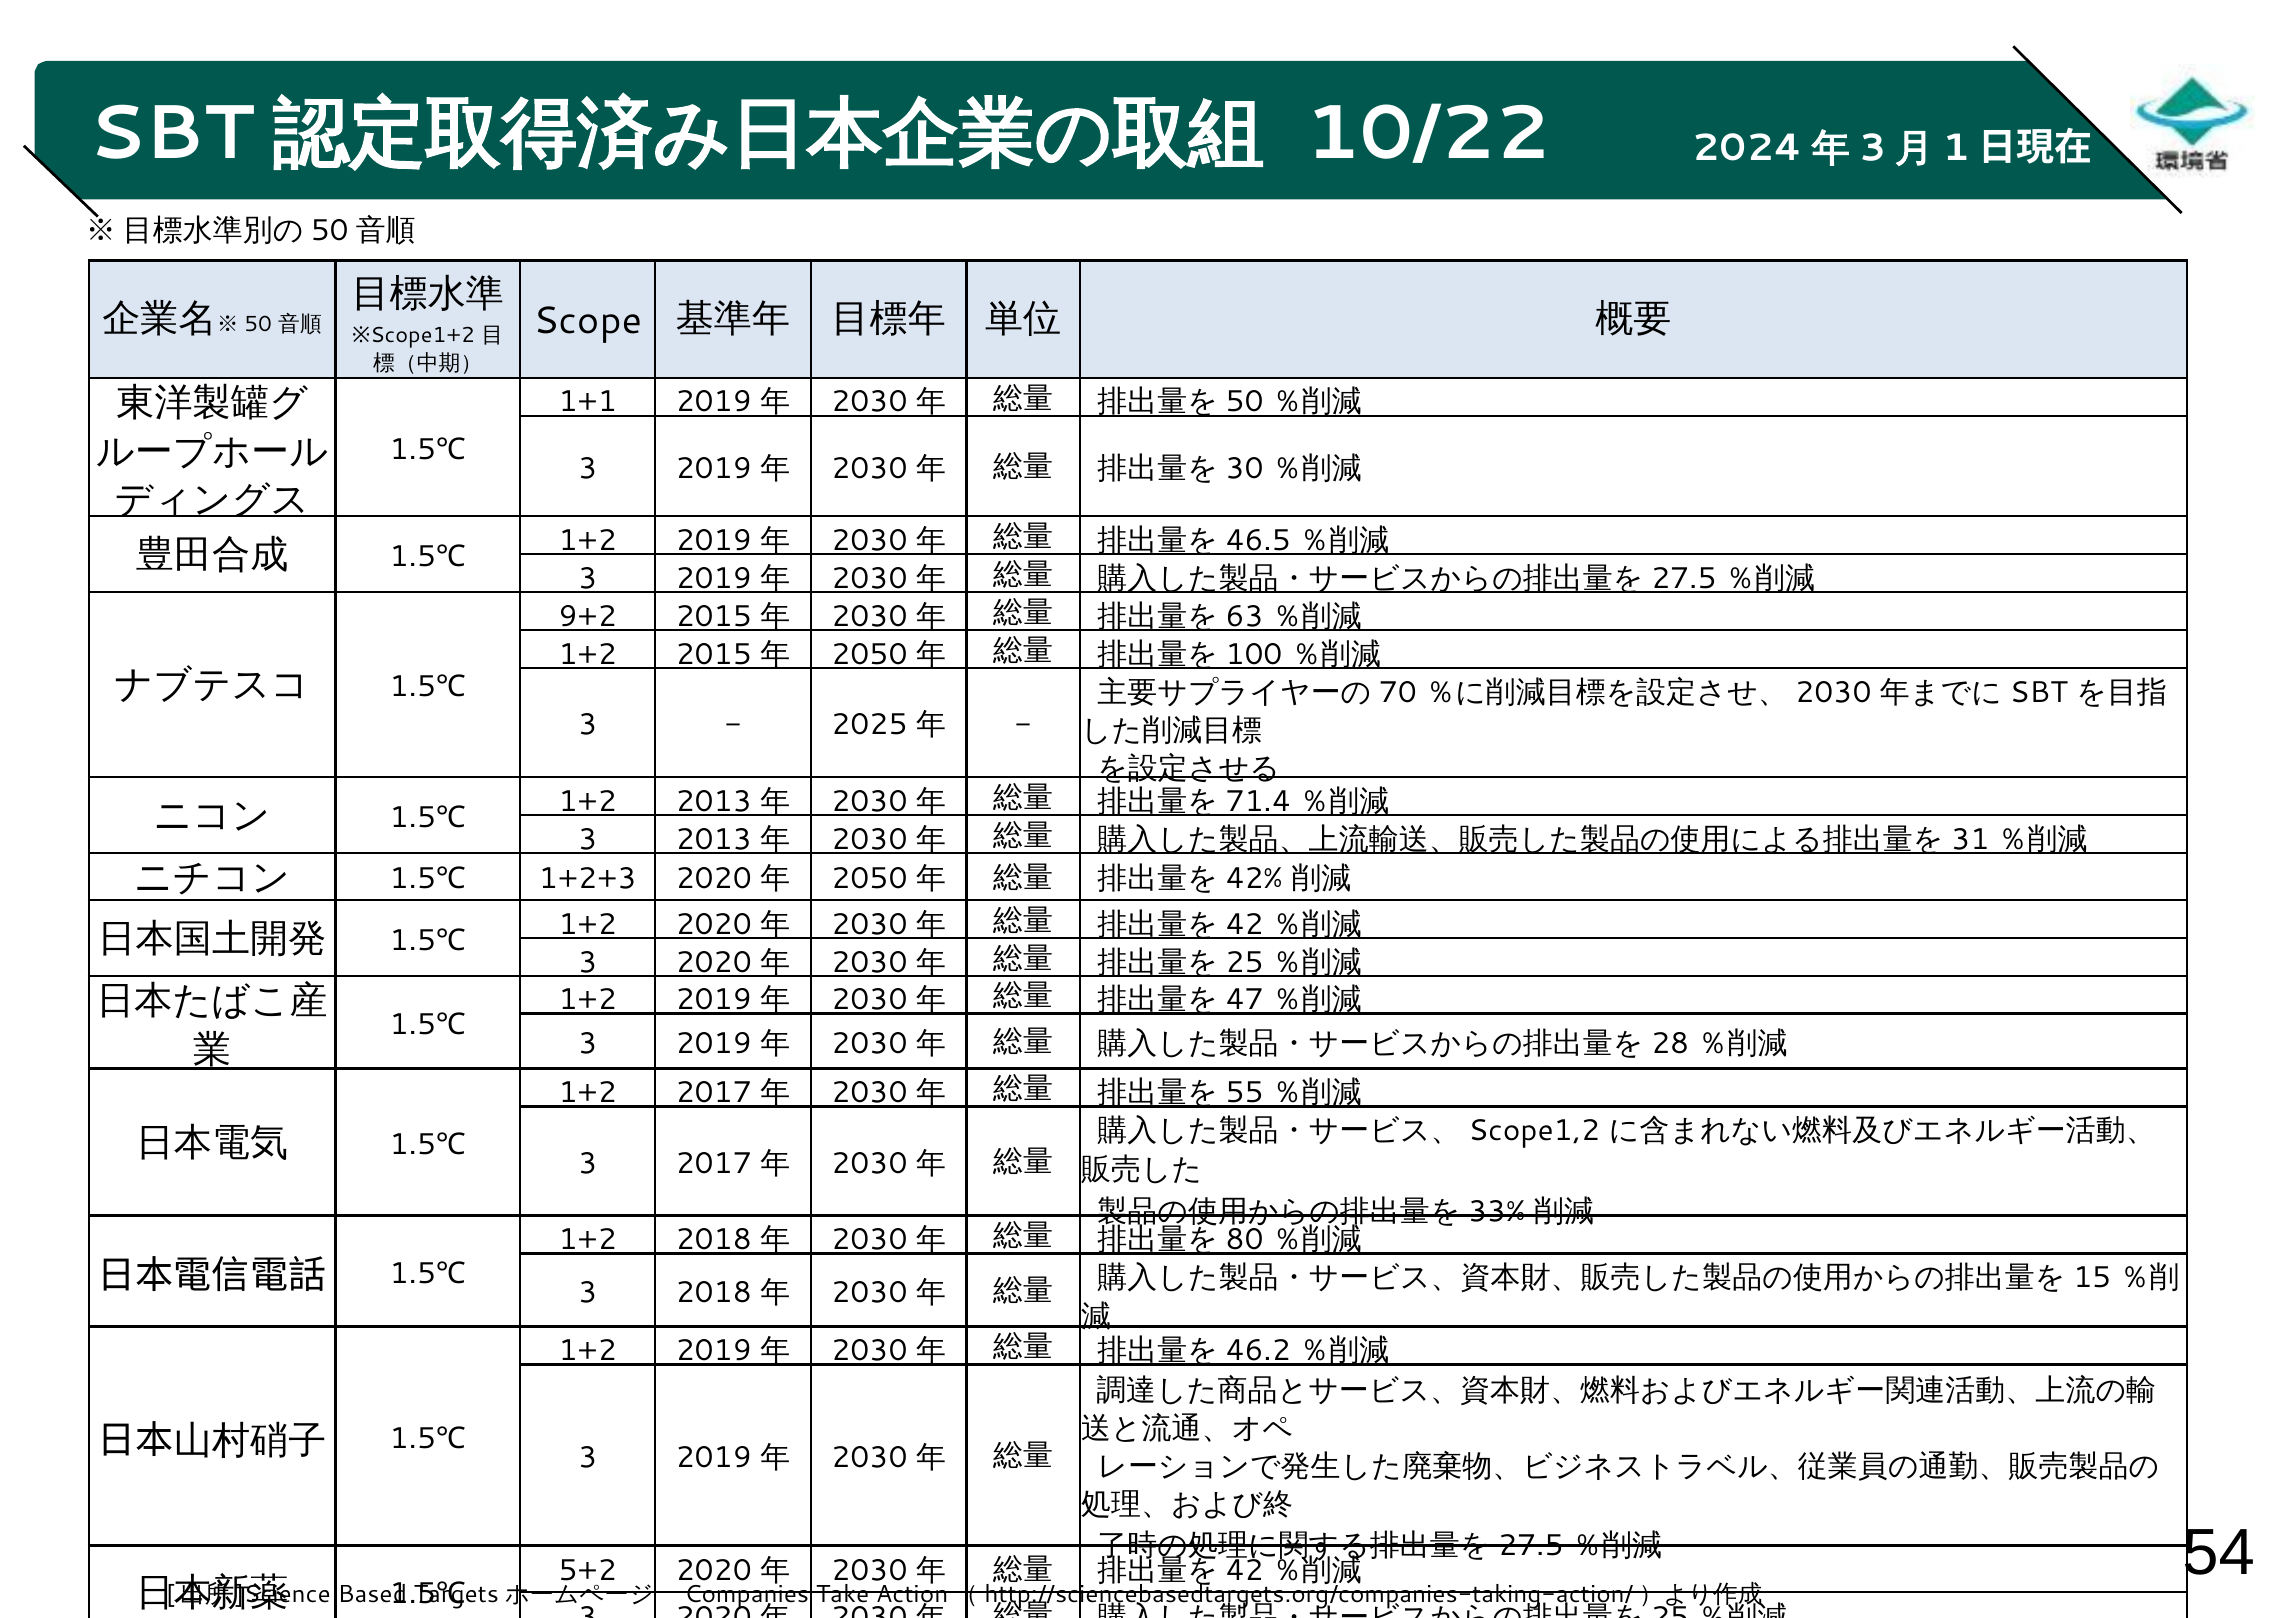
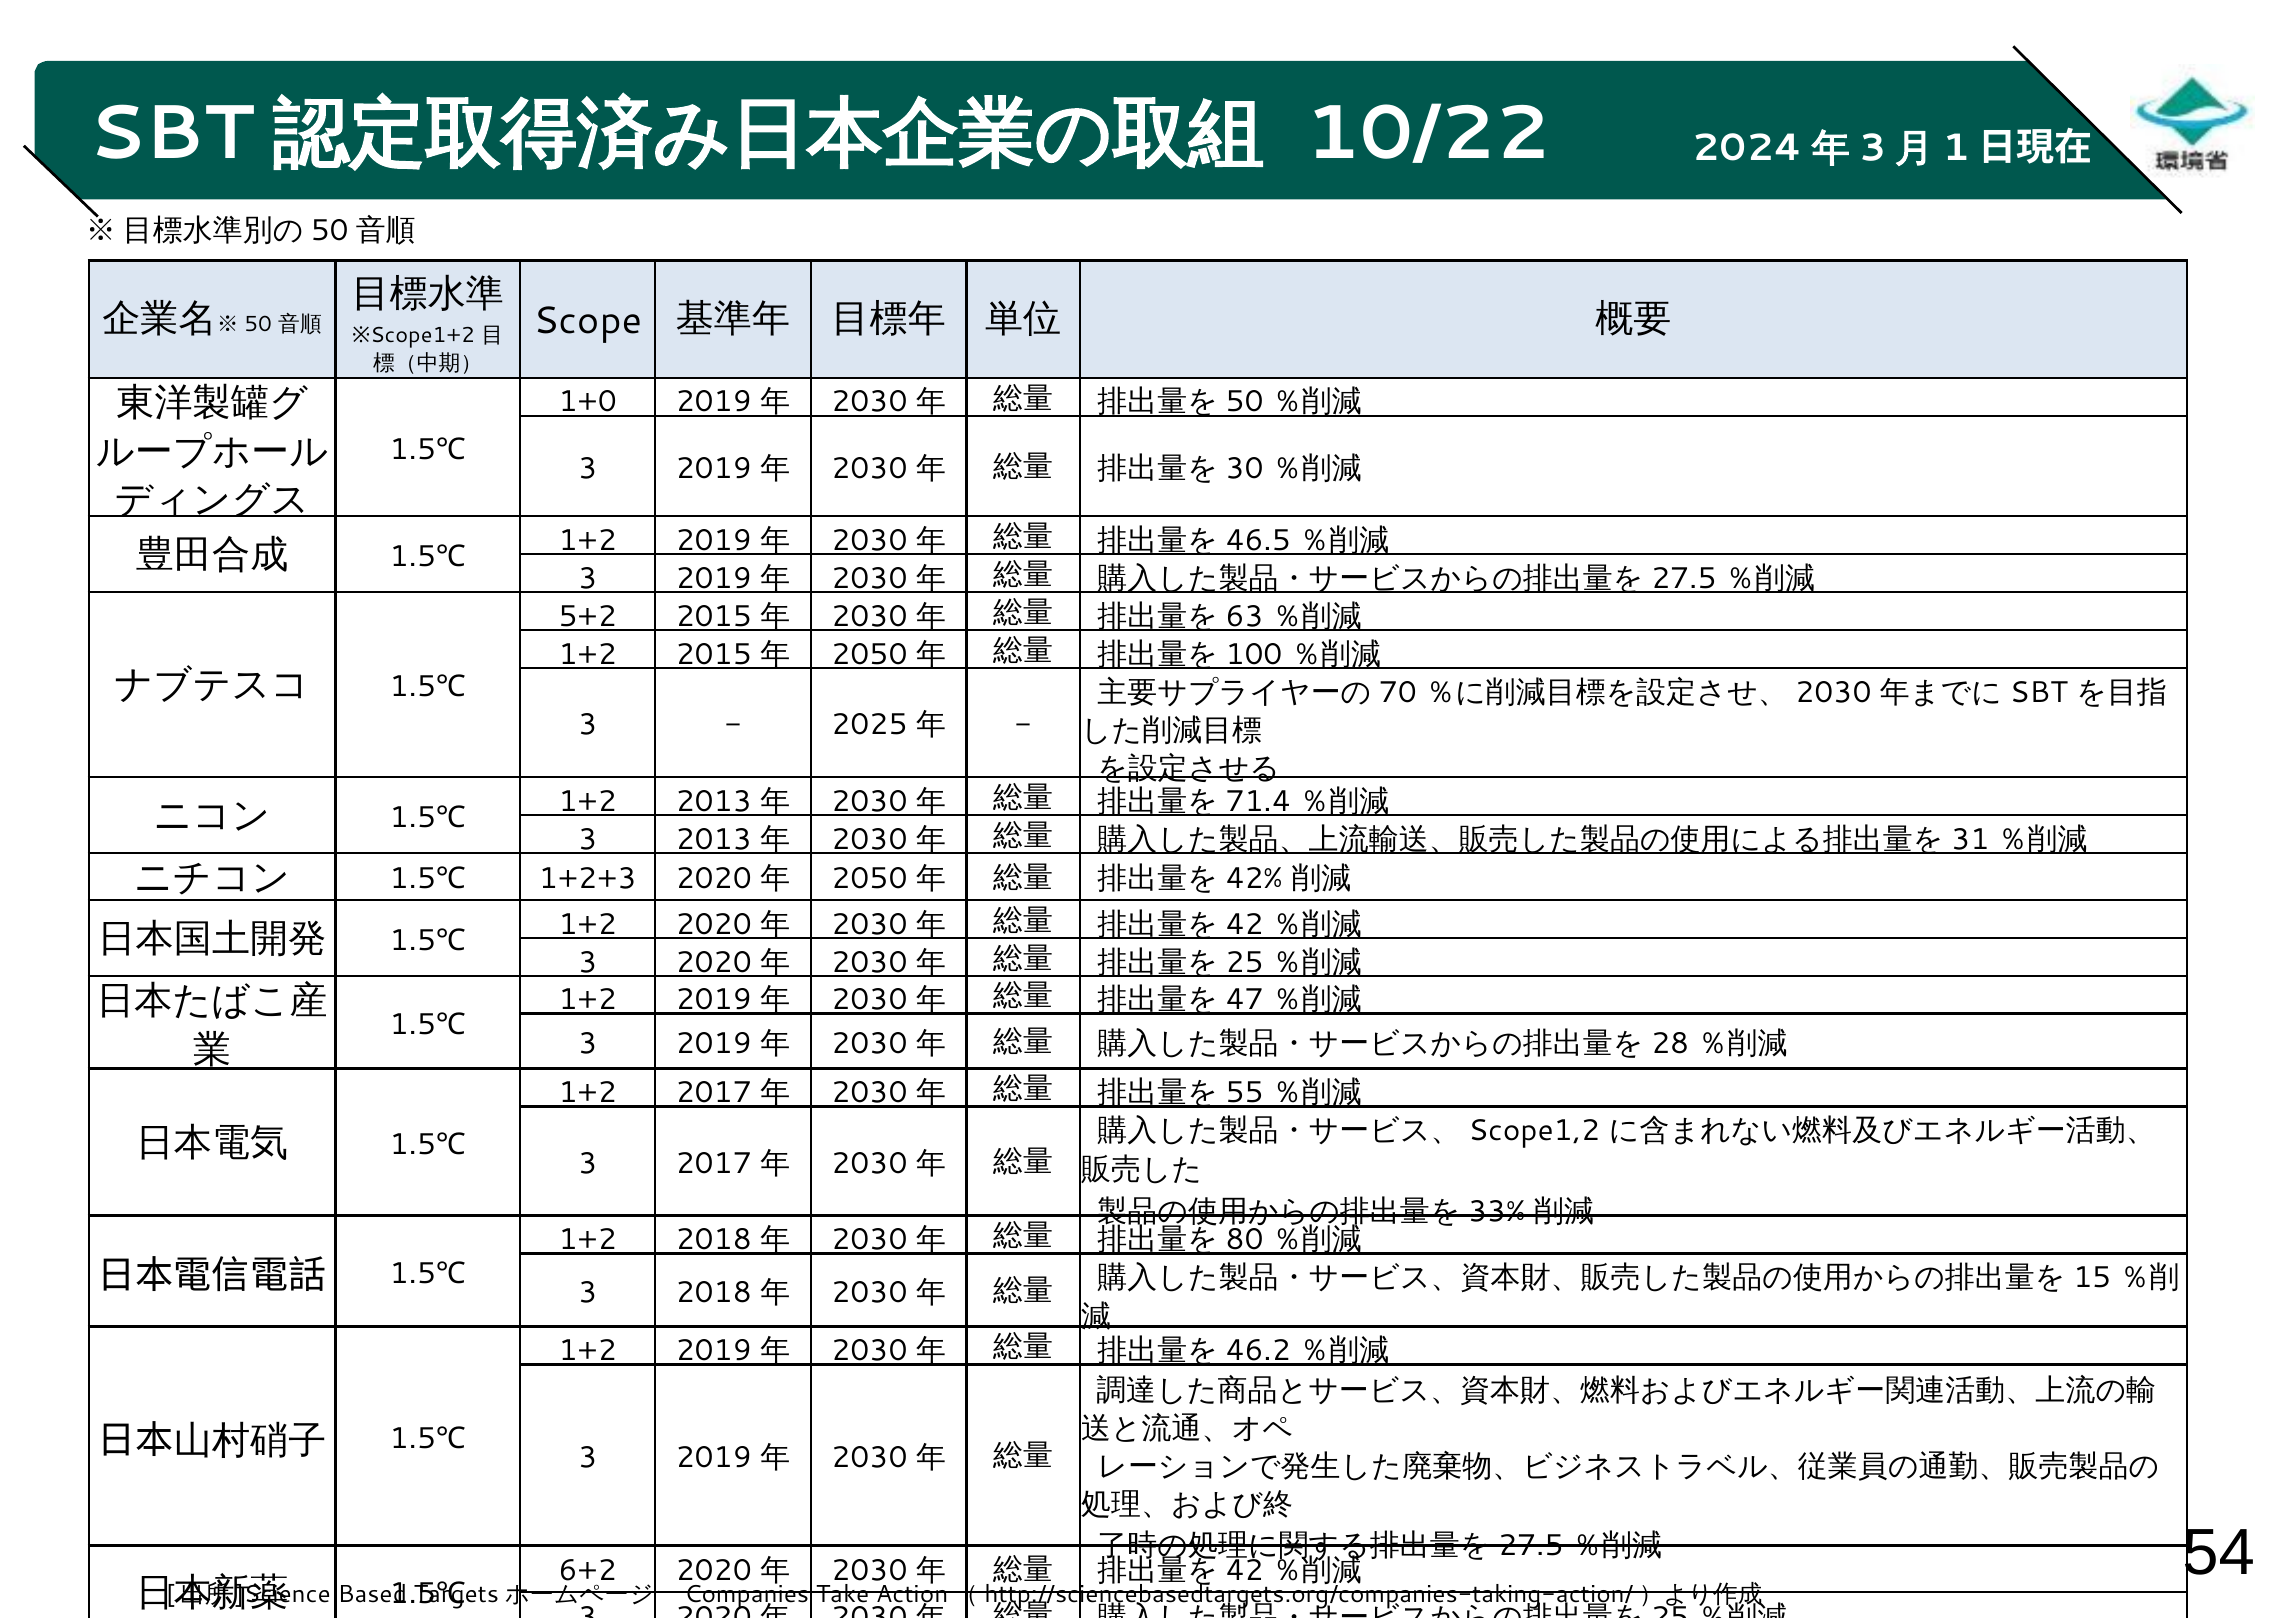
1+1: 1+1 -> 1+0 (588, 402)
9+2: 9+2 -> 5+2 (588, 616)
5+2: 5+2 -> 6+2 (588, 1571)
